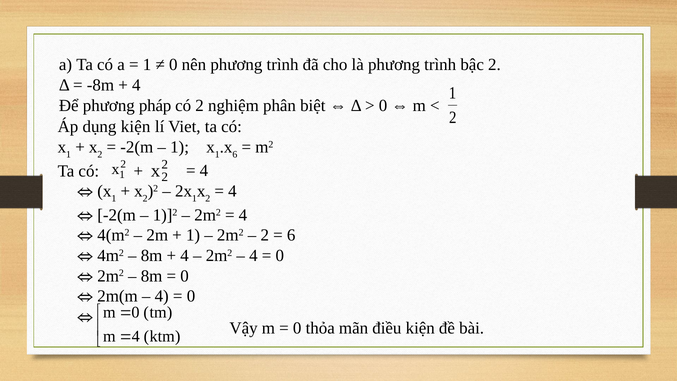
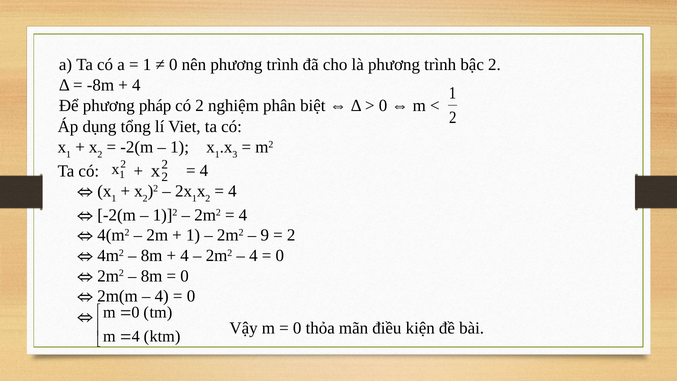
dụng kiện: kiện -> tổng (136, 127)
6: 6 -> 3 (235, 154)
2: 2 -> 9 (265, 235)
6: 6 -> 2 (291, 235)
